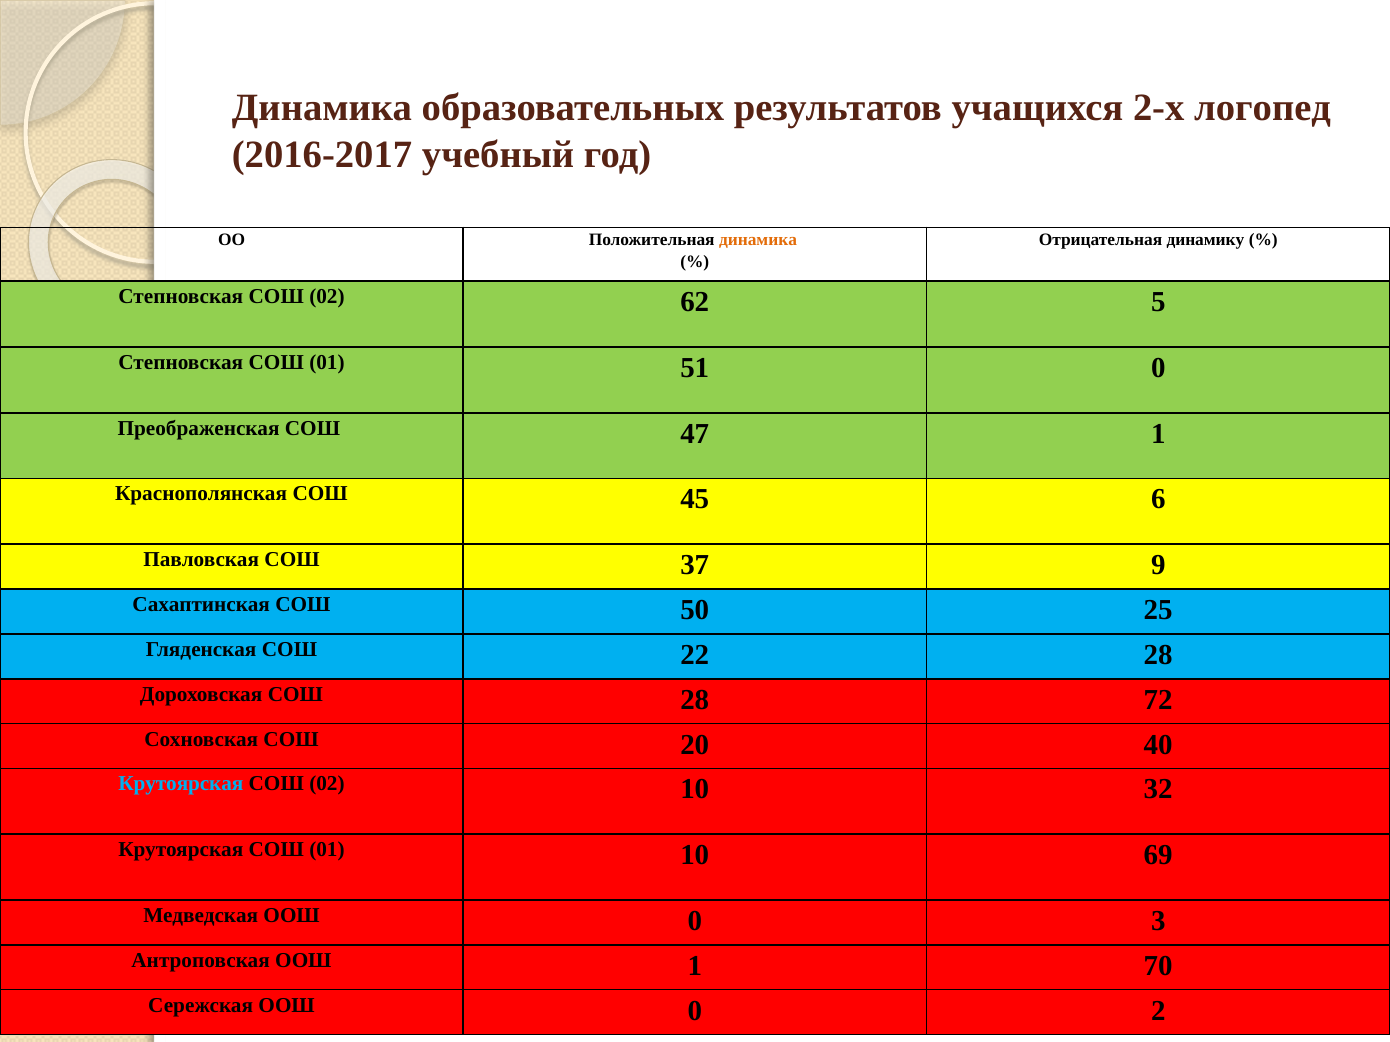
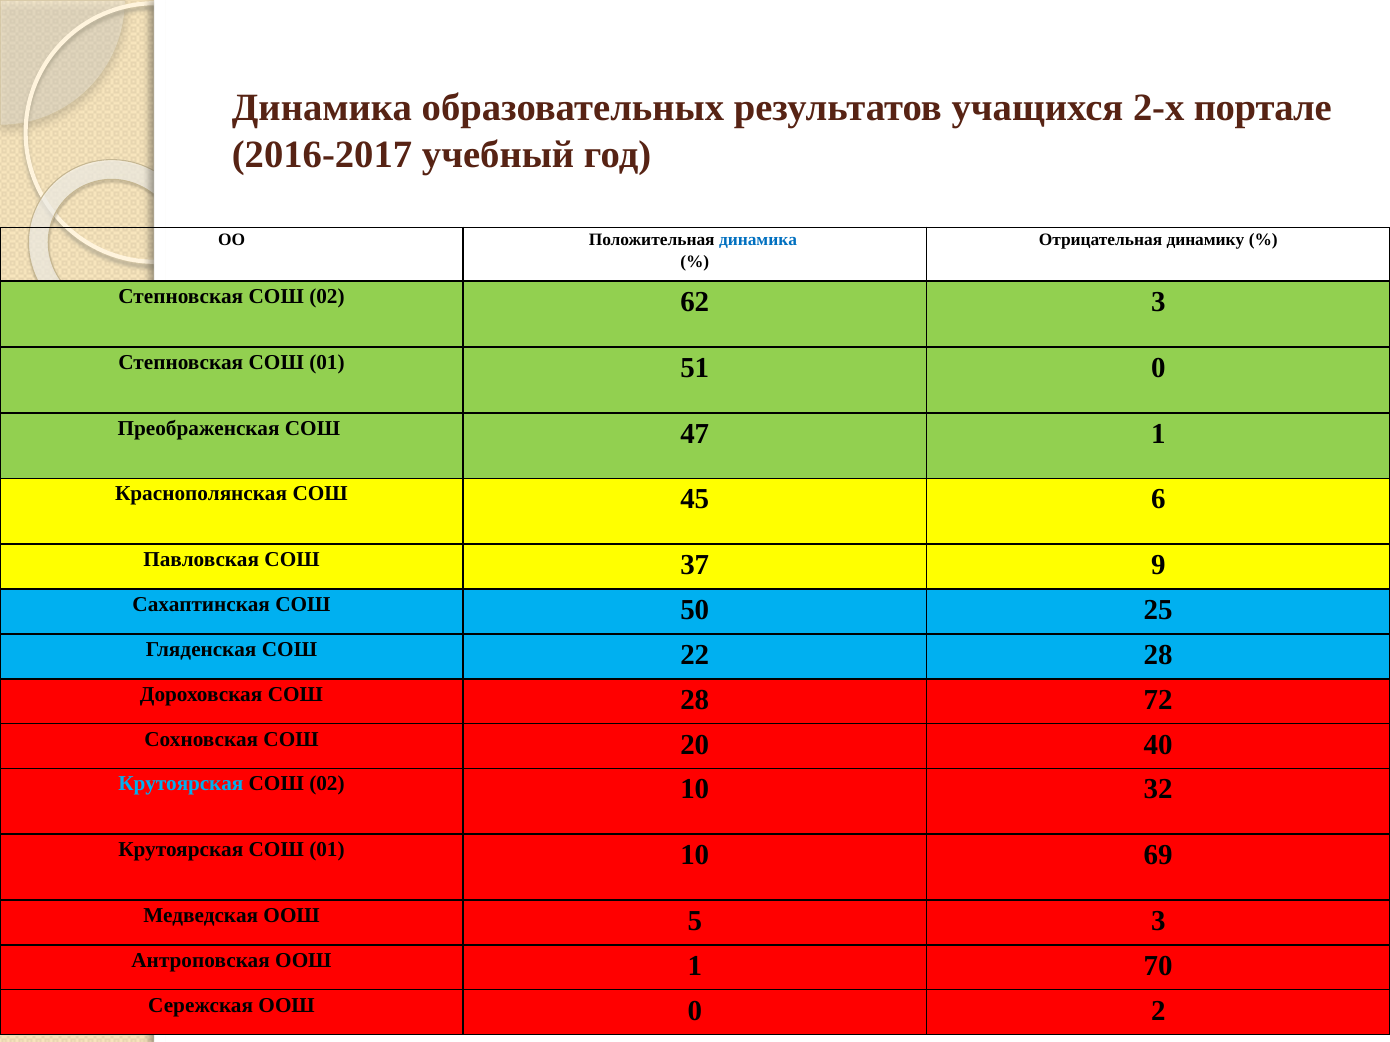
логопед: логопед -> портале (1263, 108)
динамика colour: orange -> blue (758, 240)
62 5: 5 -> 3 (1158, 302)
Медведская ООШ 0: 0 -> 5 (695, 921)
